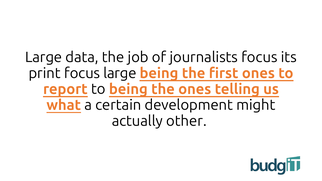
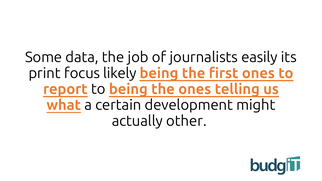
Large: Large -> Some (44, 57)
journalists focus: focus -> easily (259, 57)
focus large: large -> likely (120, 73)
